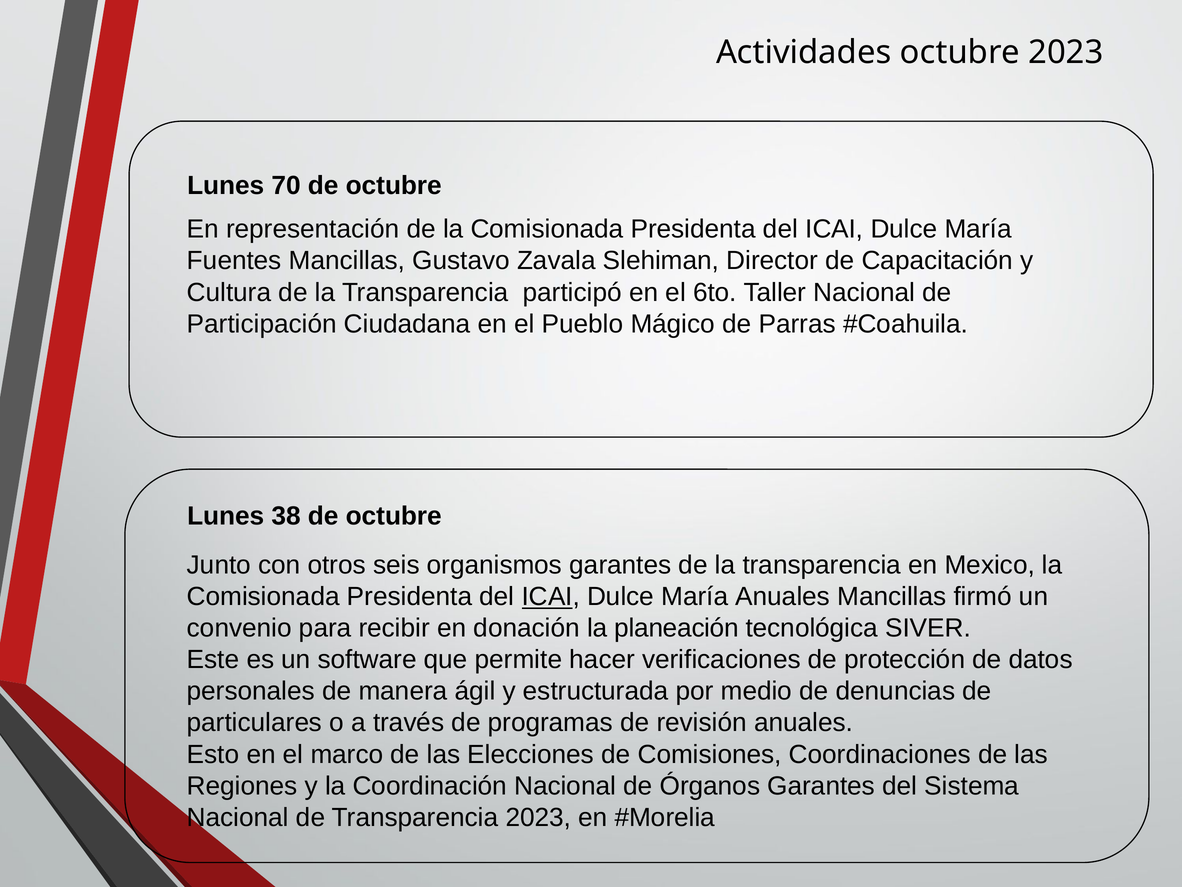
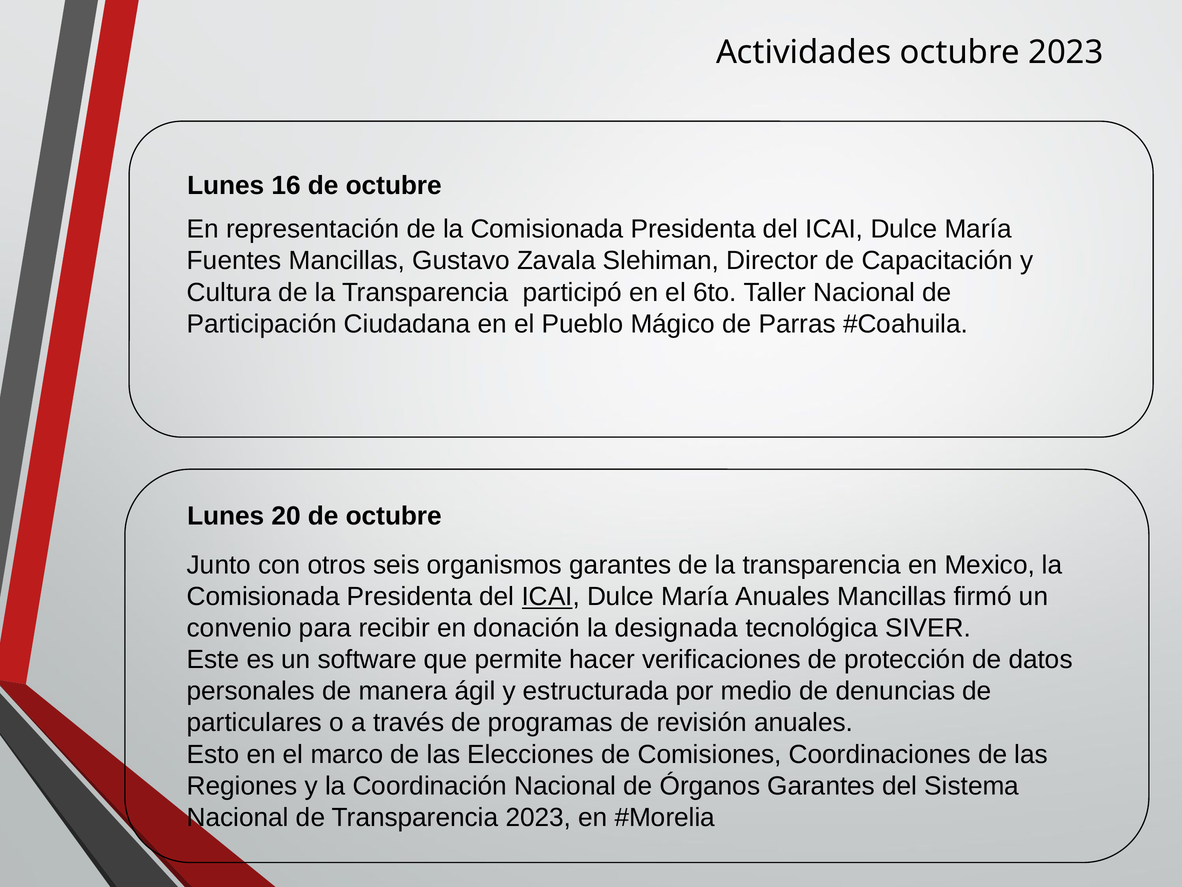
70: 70 -> 16 (286, 186)
38: 38 -> 20 (286, 516)
planeación: planeación -> designada (676, 628)
